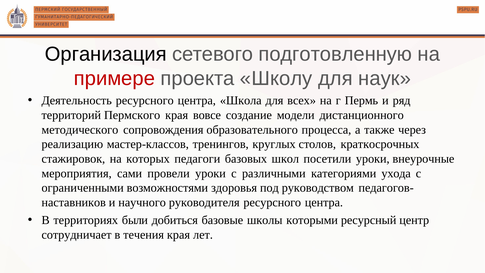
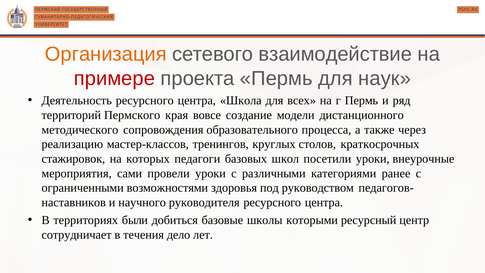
Организация colour: black -> orange (106, 54)
подготовленную: подготовленную -> взаимодействие (335, 54)
проекта Школу: Школу -> Пермь (276, 78)
ухода: ухода -> ранее (396, 173)
течения края: края -> дело (179, 235)
